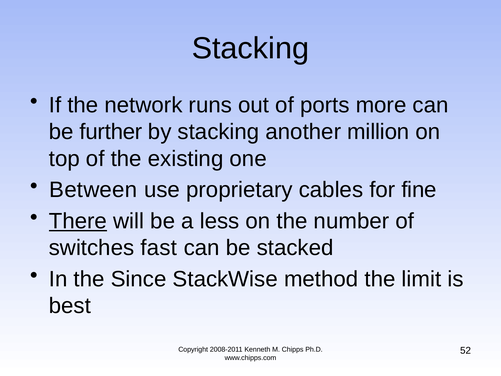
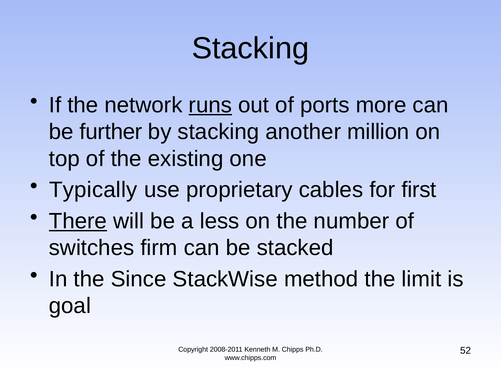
runs underline: none -> present (210, 105)
Between: Between -> Typically (93, 190)
fine: fine -> first (419, 190)
fast: fast -> firm (159, 248)
best: best -> goal (70, 306)
